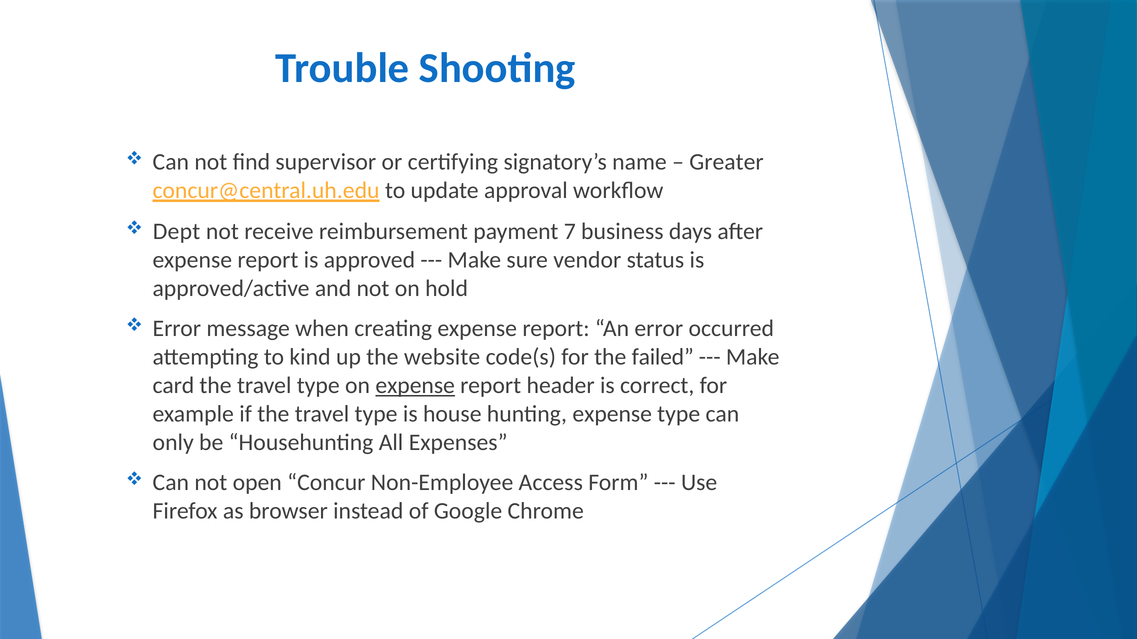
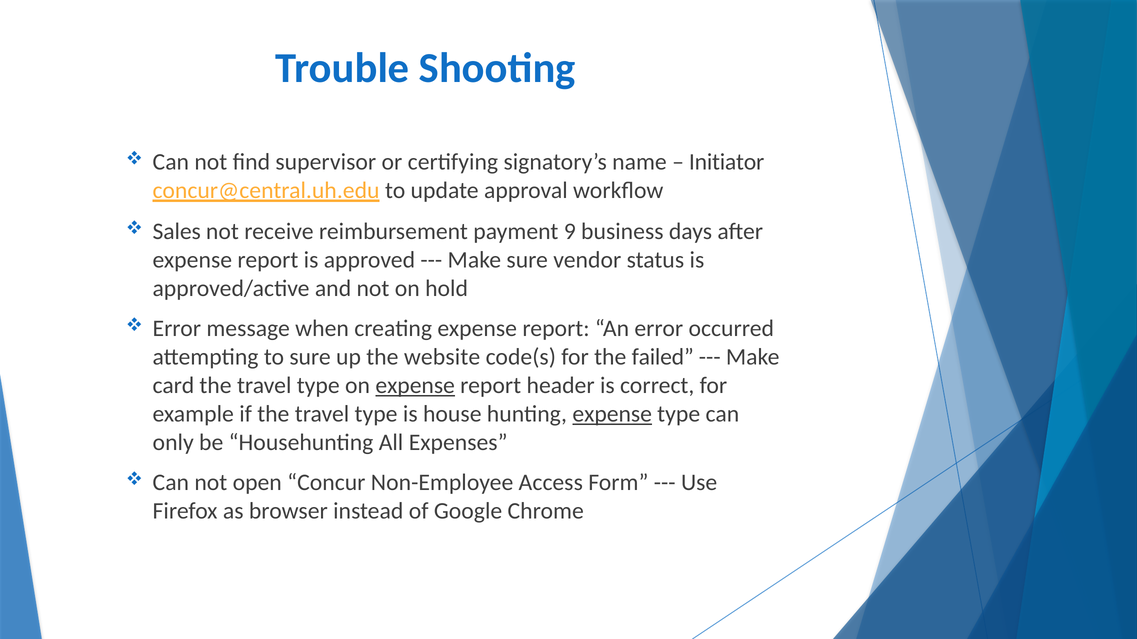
Greater: Greater -> Initiator (727, 162)
Dept: Dept -> Sales (177, 232)
7: 7 -> 9 (570, 232)
to kind: kind -> sure (310, 357)
expense underline: none -> present (612, 414)
